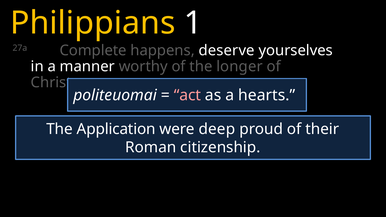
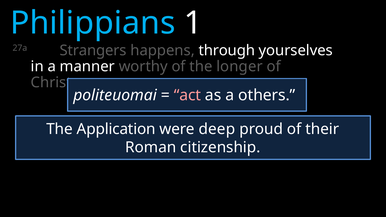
Philippians colour: yellow -> light blue (93, 23)
Complete: Complete -> Strangers (93, 50)
deserve: deserve -> through (227, 50)
hearts: hearts -> others (267, 95)
